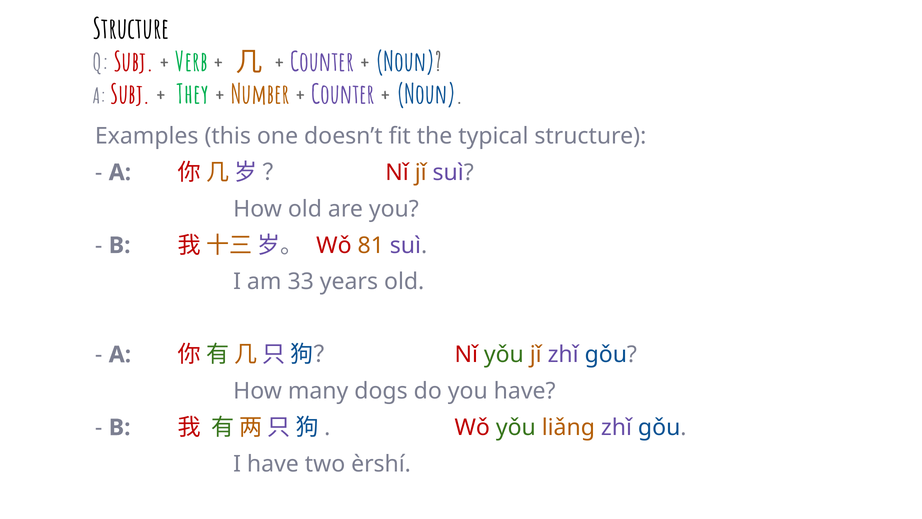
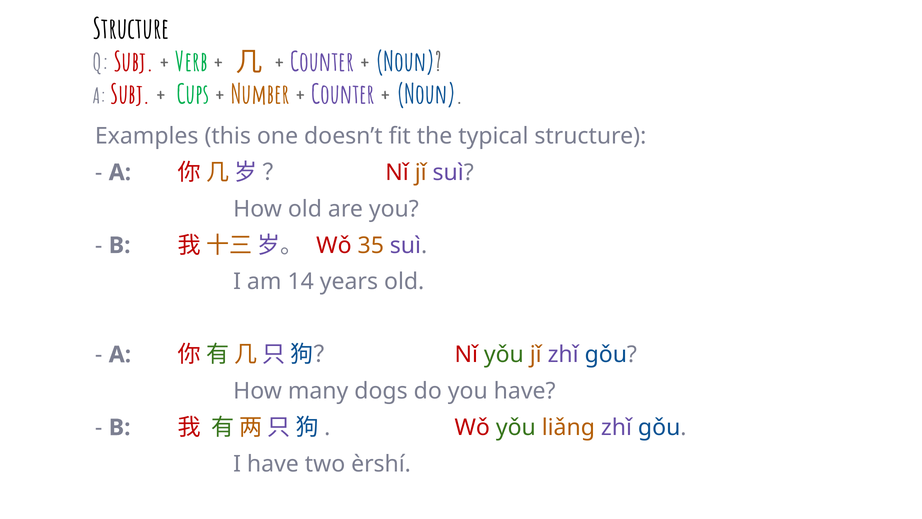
They: They -> Cups (193, 95)
81: 81 -> 35 (371, 245)
33: 33 -> 14 (301, 282)
